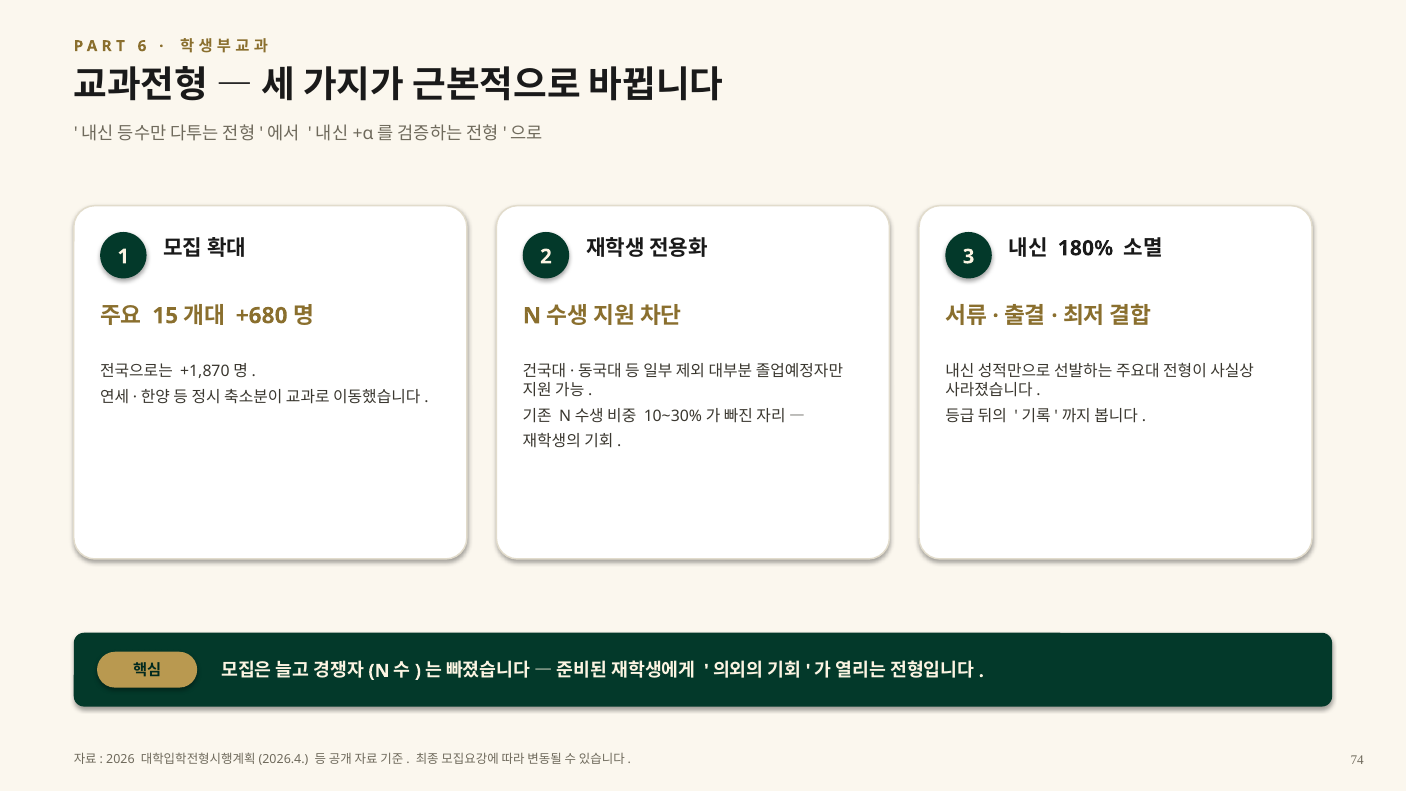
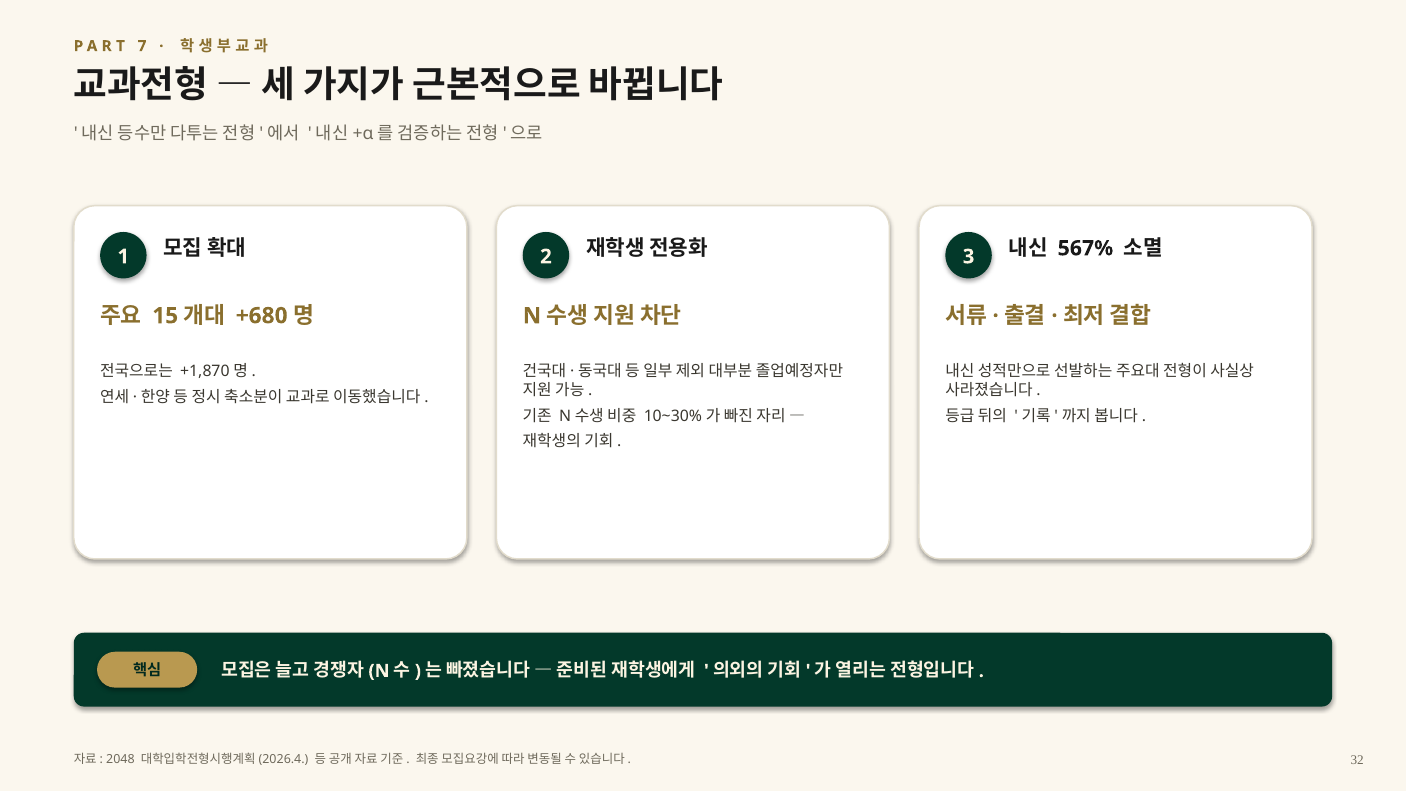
6: 6 -> 7 (142, 46)
180%: 180% -> 567% (1085, 248)
2026: 2026 -> 2048 (120, 759)
74: 74 -> 32 (1357, 760)
